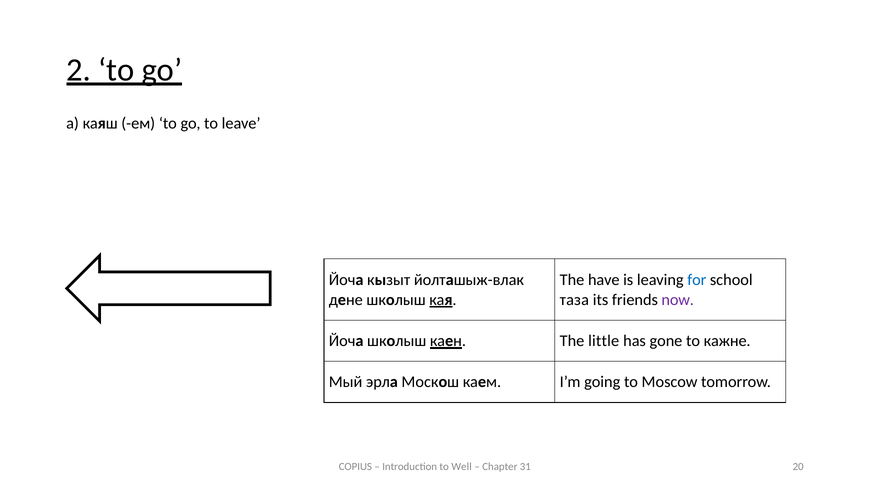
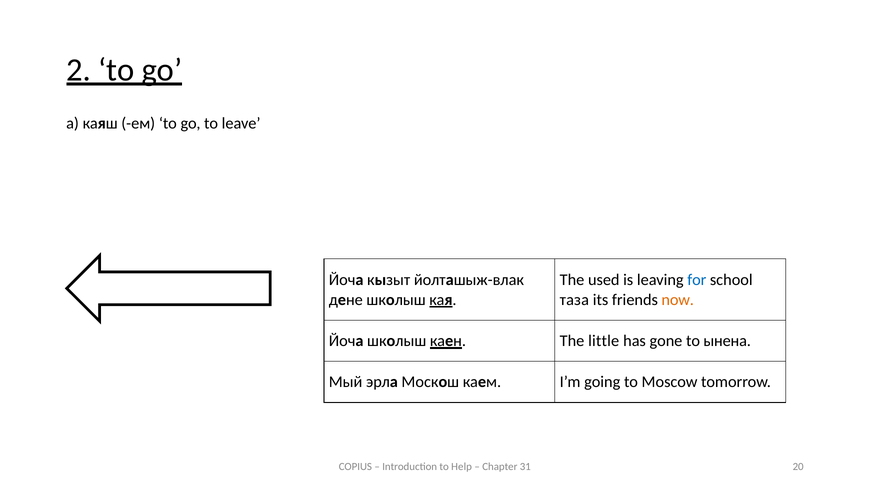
have: have -> used (604, 280)
now colour: purple -> orange (678, 300)
кажне: кажне -> ынена (727, 341)
Well: Well -> Help (462, 467)
